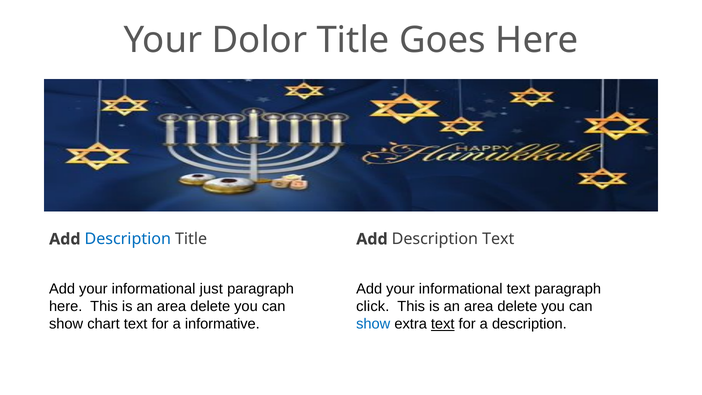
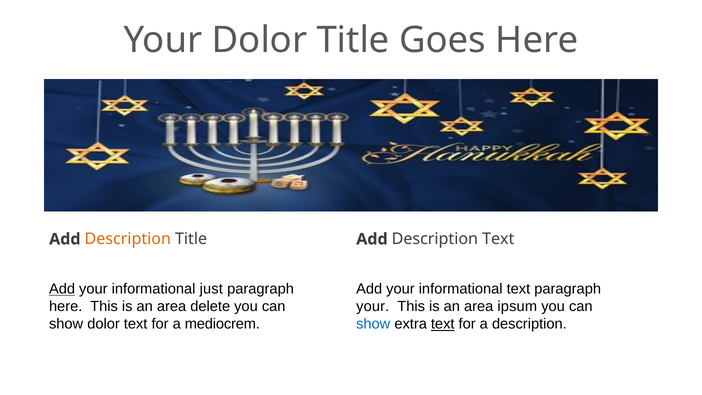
Description colour: blue -> orange (128, 239)
Add underline: none -> present (62, 289)
click: click -> your (373, 306)
delete: delete -> ipsum (517, 306)
show chart: chart -> dolor (104, 324)
informative: informative -> mediocrem (222, 324)
